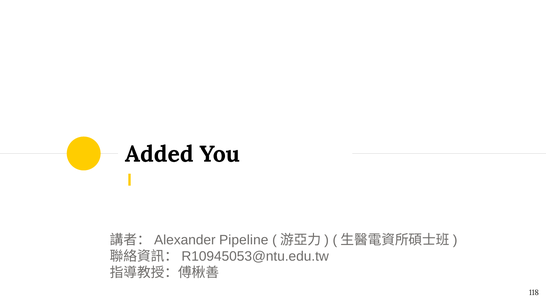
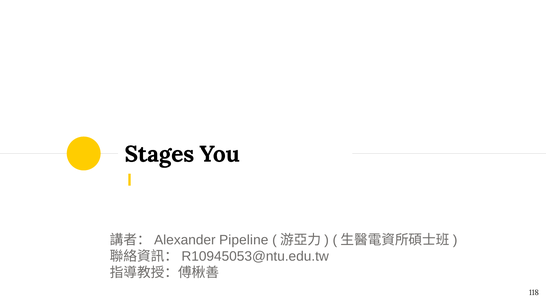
Added: Added -> Stages (159, 154)
